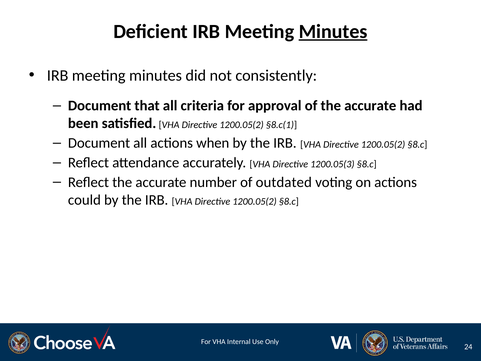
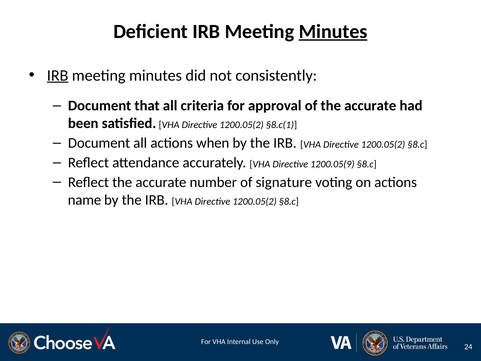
IRB underline: none -> present (58, 75)
1200.05(3: 1200.05(3 -> 1200.05(9 (332, 164)
outdated: outdated -> signature (284, 182)
could: could -> name (85, 200)
